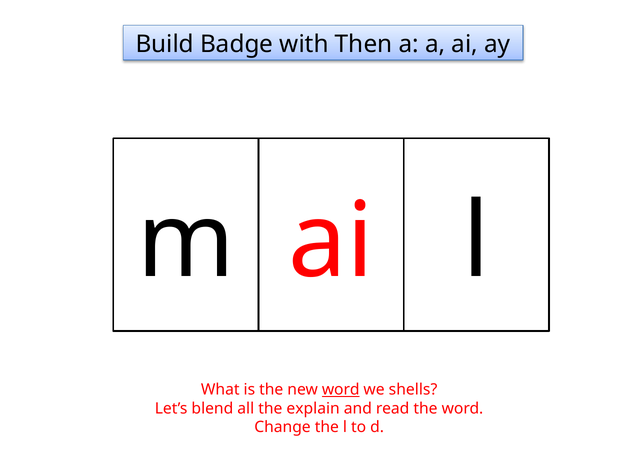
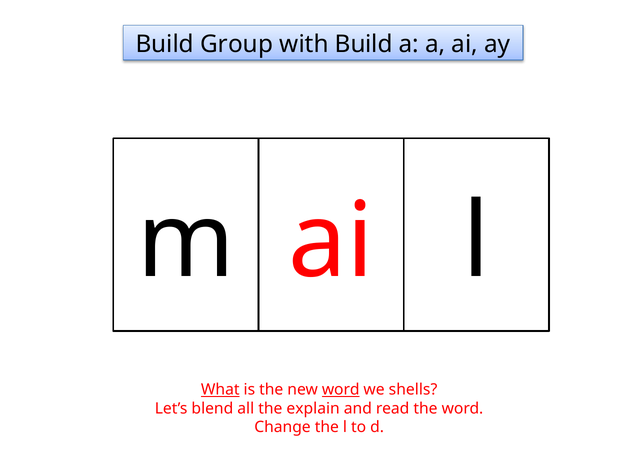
Badge: Badge -> Group (237, 44)
with Then: Then -> Build (364, 44)
What underline: none -> present (220, 389)
